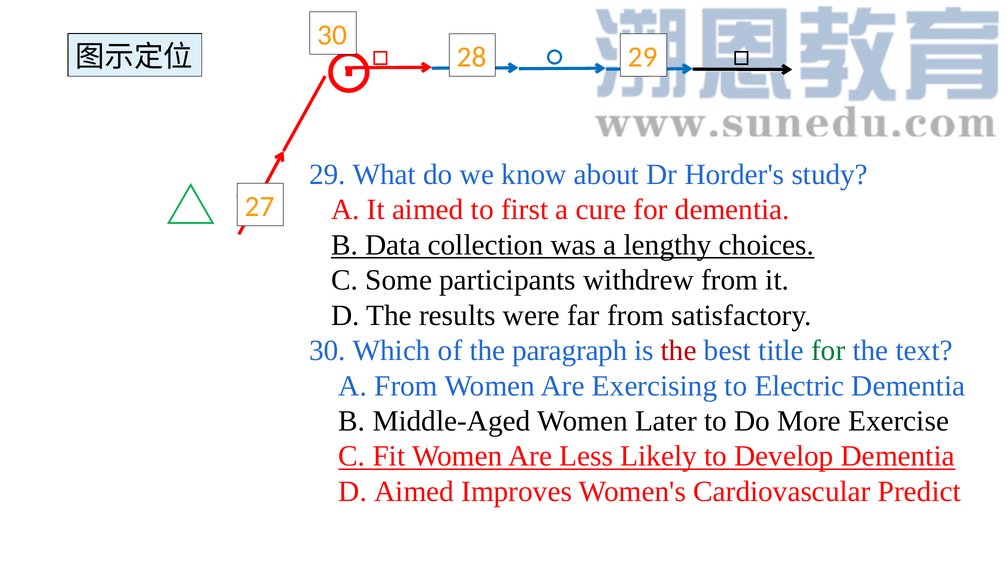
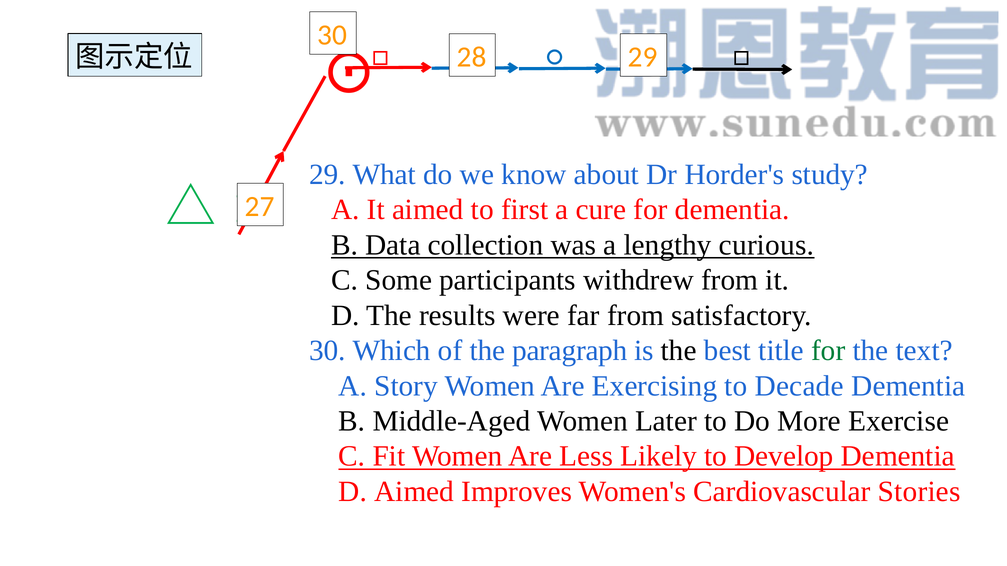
choices: choices -> curious (766, 245)
the colour: red -> black (679, 351)
A From: From -> Story (406, 386)
Electric: Electric -> Decade (799, 386)
Predict: Predict -> Stories (919, 492)
